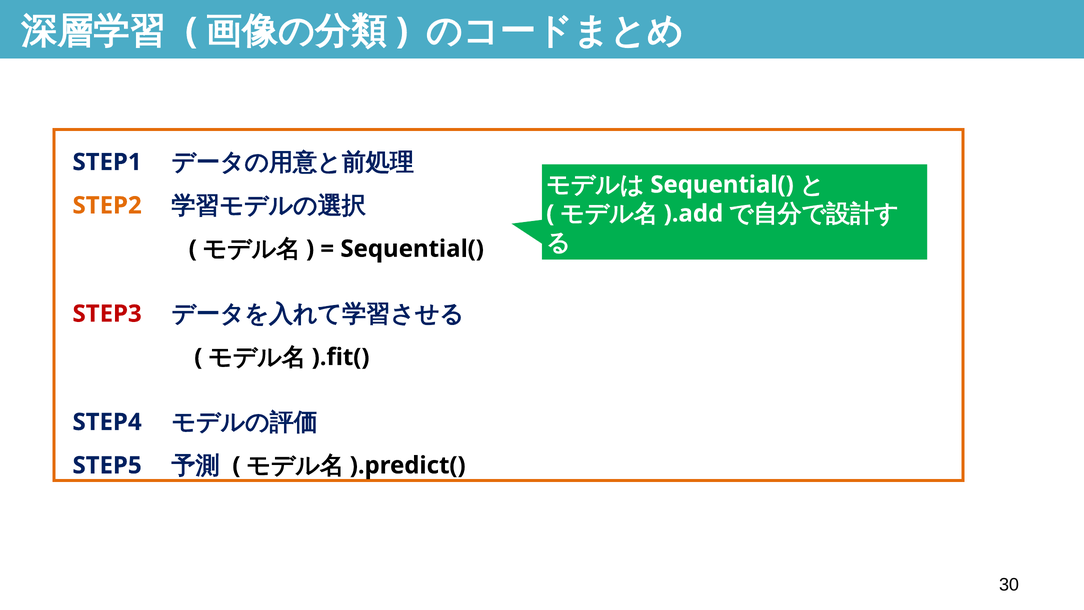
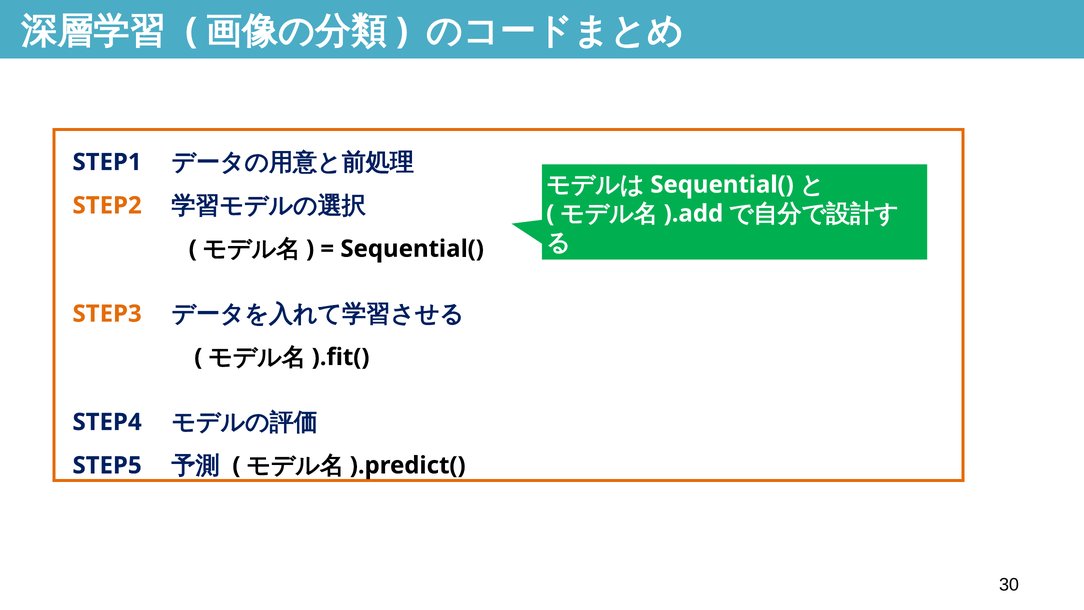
STEP3 colour: red -> orange (107, 314)
